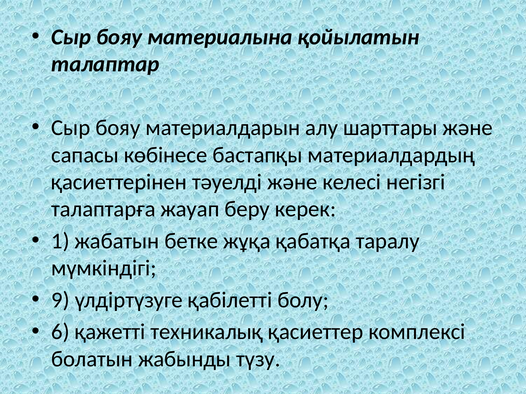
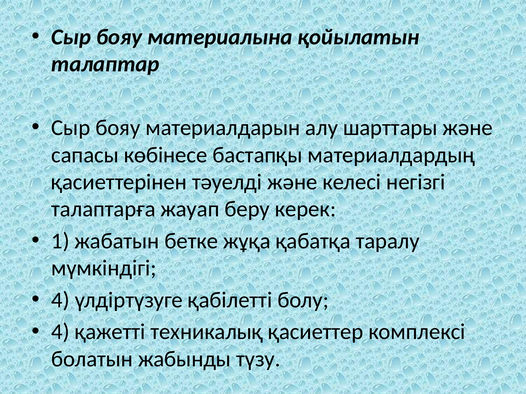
9: 9 -> 4 (60, 300)
6: 6 -> 4 (60, 332)
